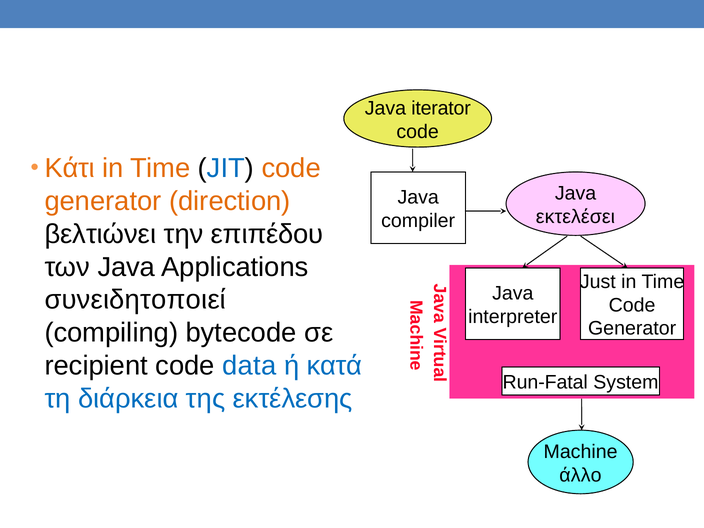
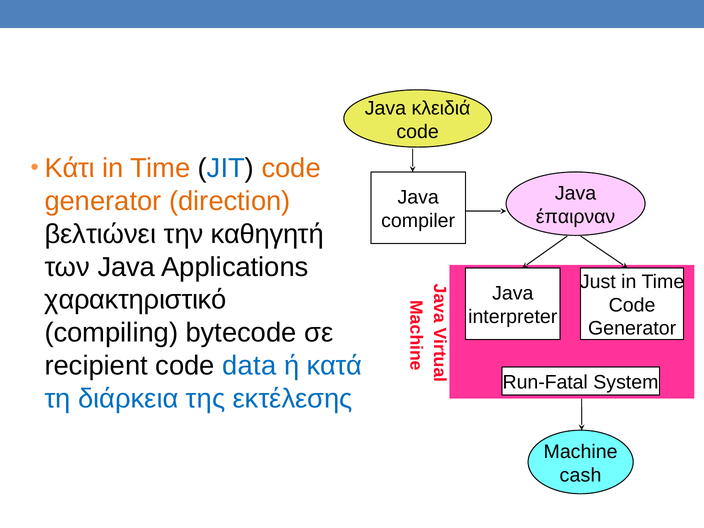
iterator: iterator -> κλειδιά (441, 108)
εκτελέσει: εκτελέσει -> έπαιρναν (576, 217)
επιπέδου: επιπέδου -> καθηγητή (267, 234)
συνειδητοποιεί: συνειδητοποιεί -> χαρακτηριστικό (136, 300)
άλλο: άλλο -> cash (580, 475)
